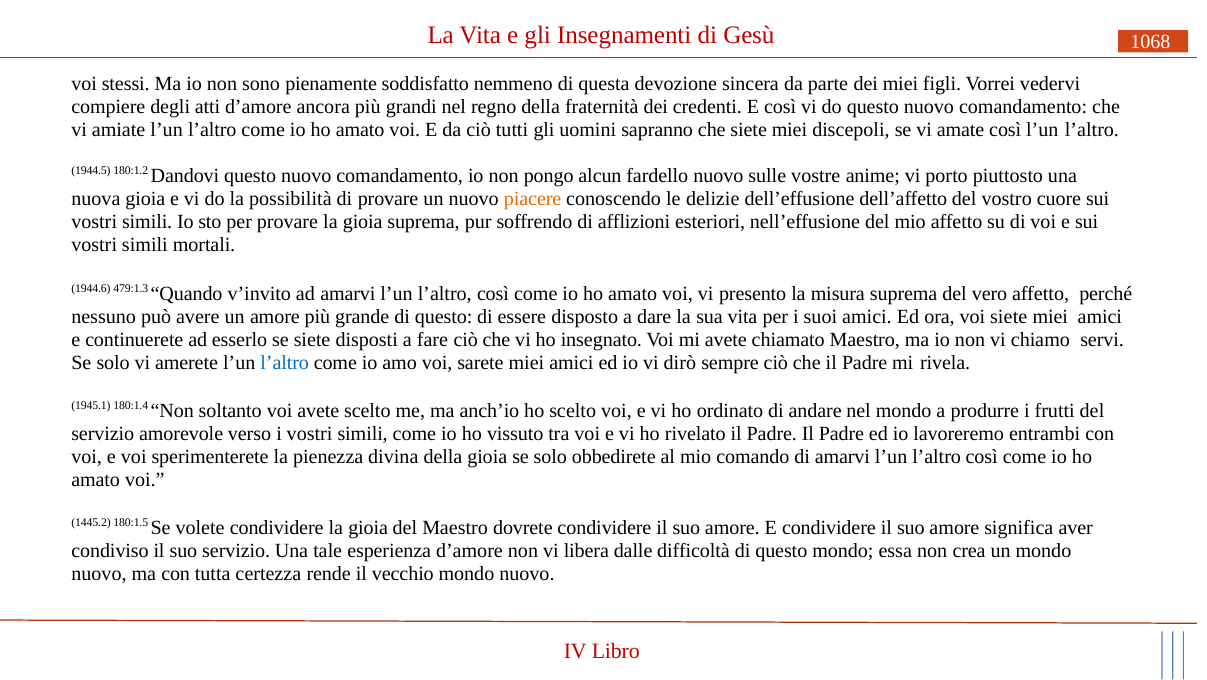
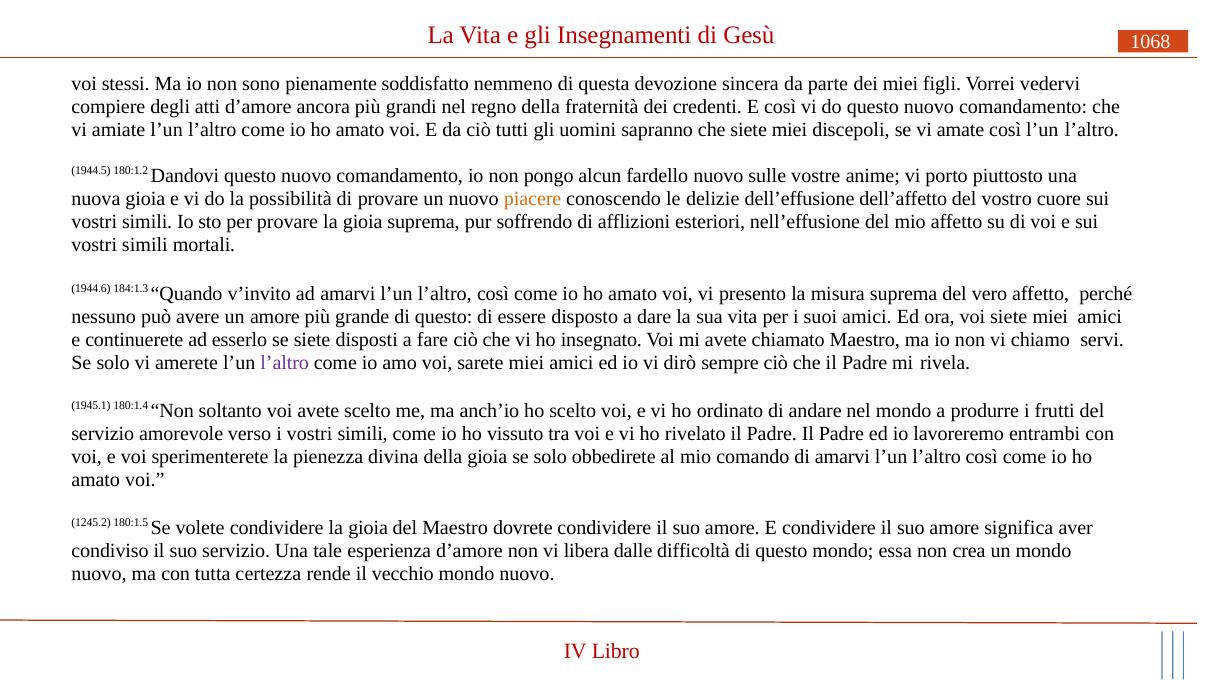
479:1.3: 479:1.3 -> 184:1.3 (131, 289)
l’altro colour: blue -> purple (285, 363)
1445.2: 1445.2 -> 1245.2 (91, 523)
